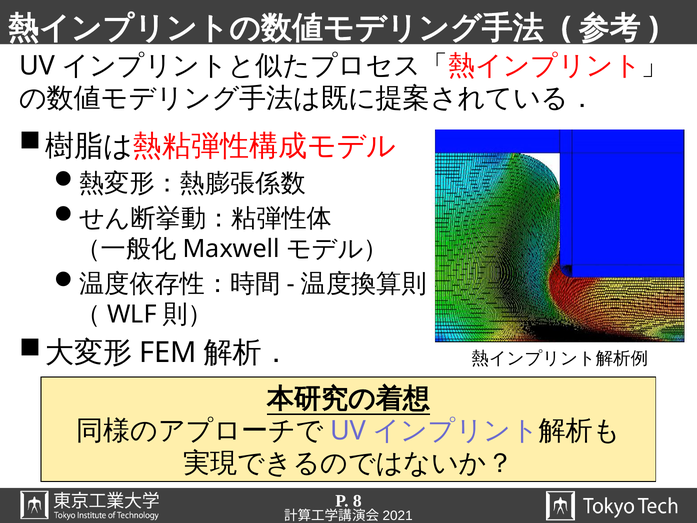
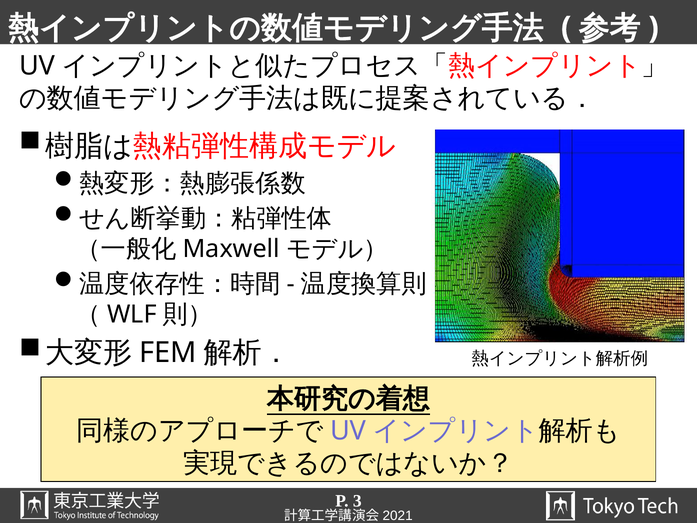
8: 8 -> 3 (357, 501)
